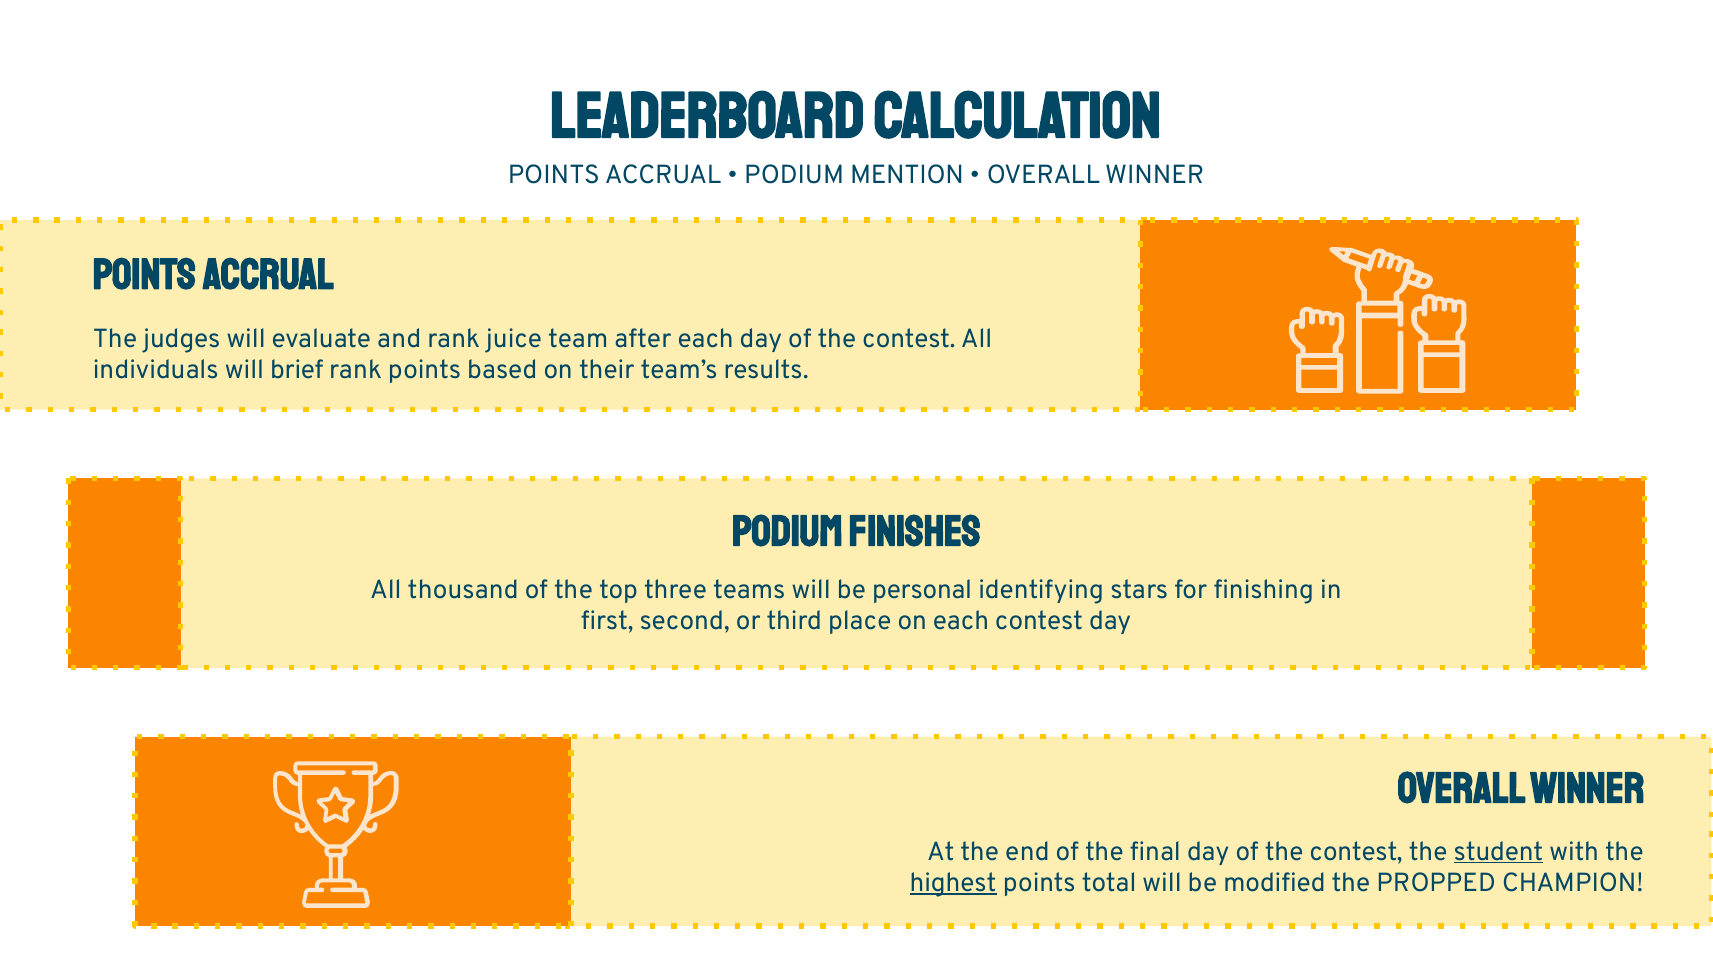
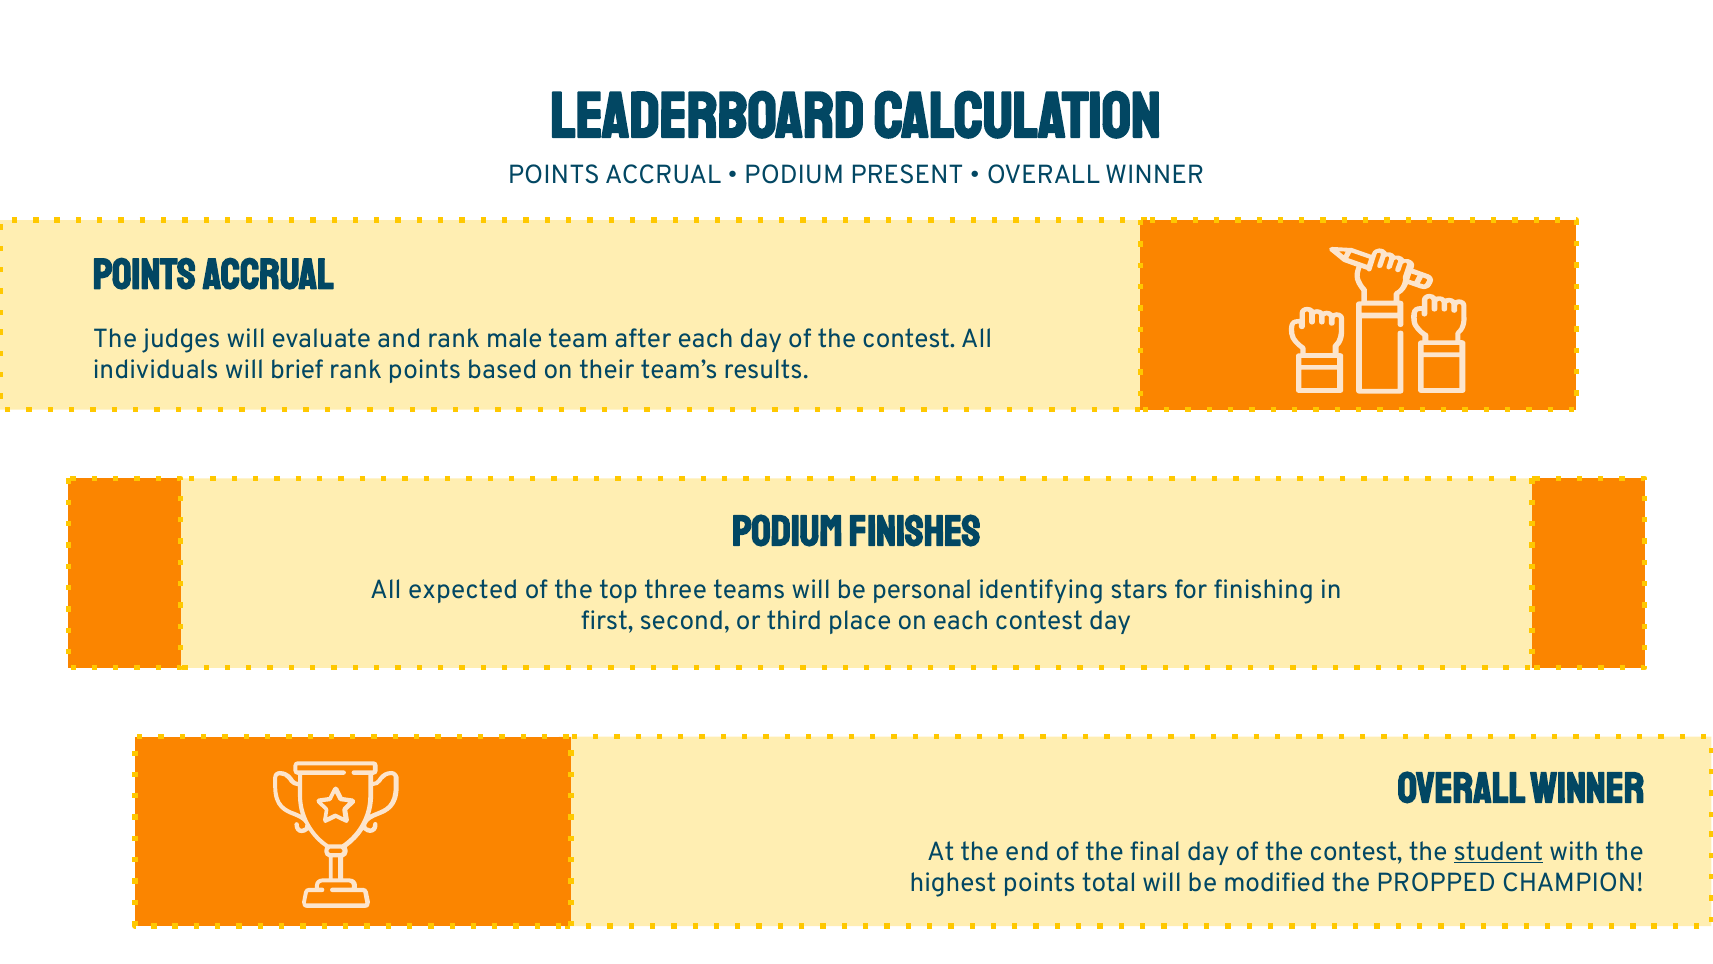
MENTION: MENTION -> PRESENT (907, 174)
juice: juice -> male (514, 338)
thousand: thousand -> expected (463, 590)
highest underline: present -> none (953, 882)
